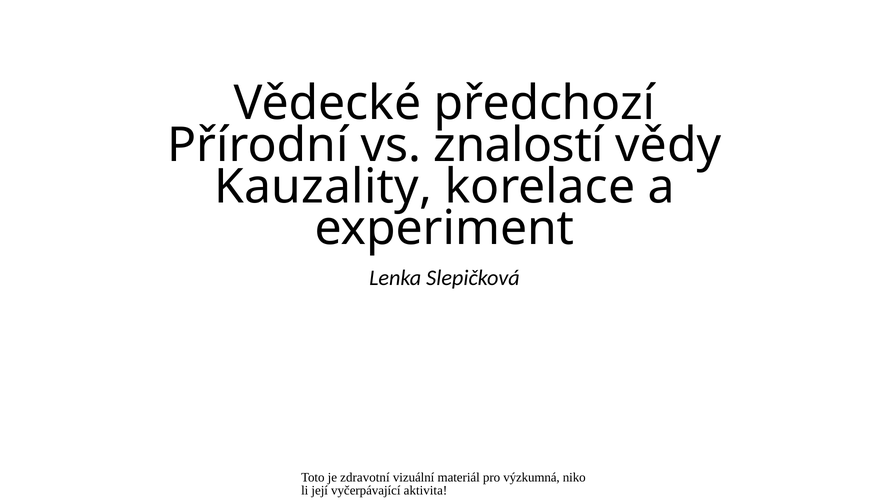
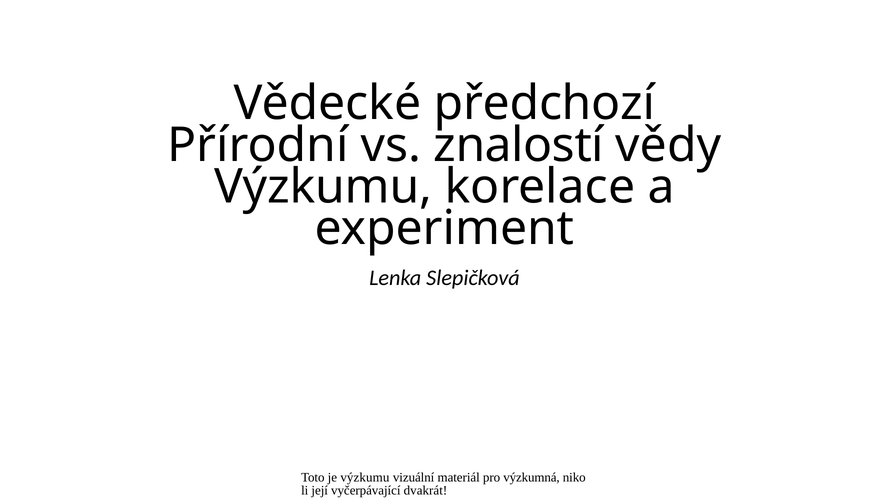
Kauzality: Kauzality -> Výzkumu (323, 187)
je zdravotní: zdravotní -> výzkumu (365, 478)
aktivita: aktivita -> dvakrát (425, 491)
